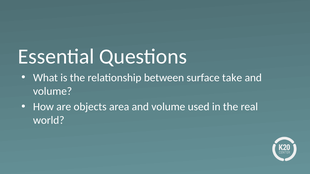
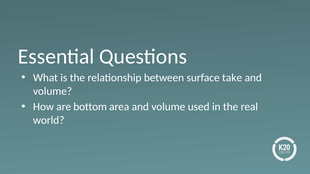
objects: objects -> bottom (90, 107)
